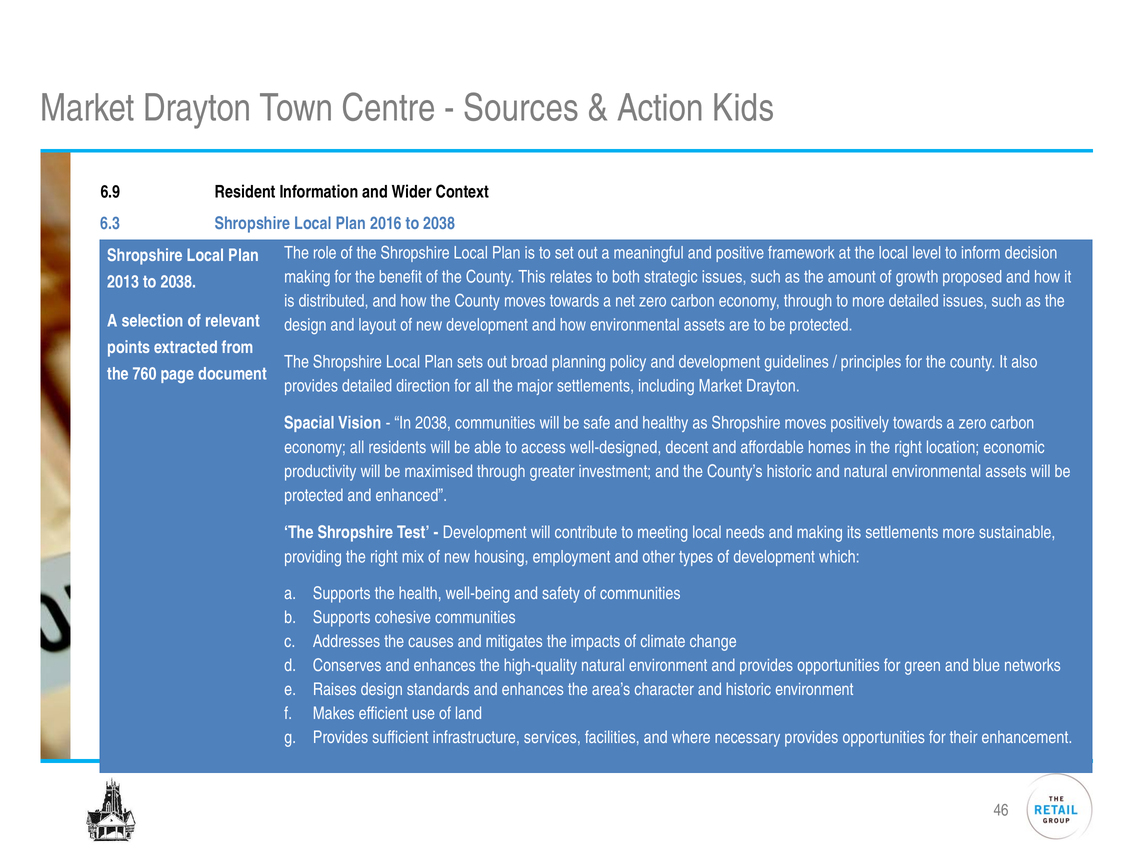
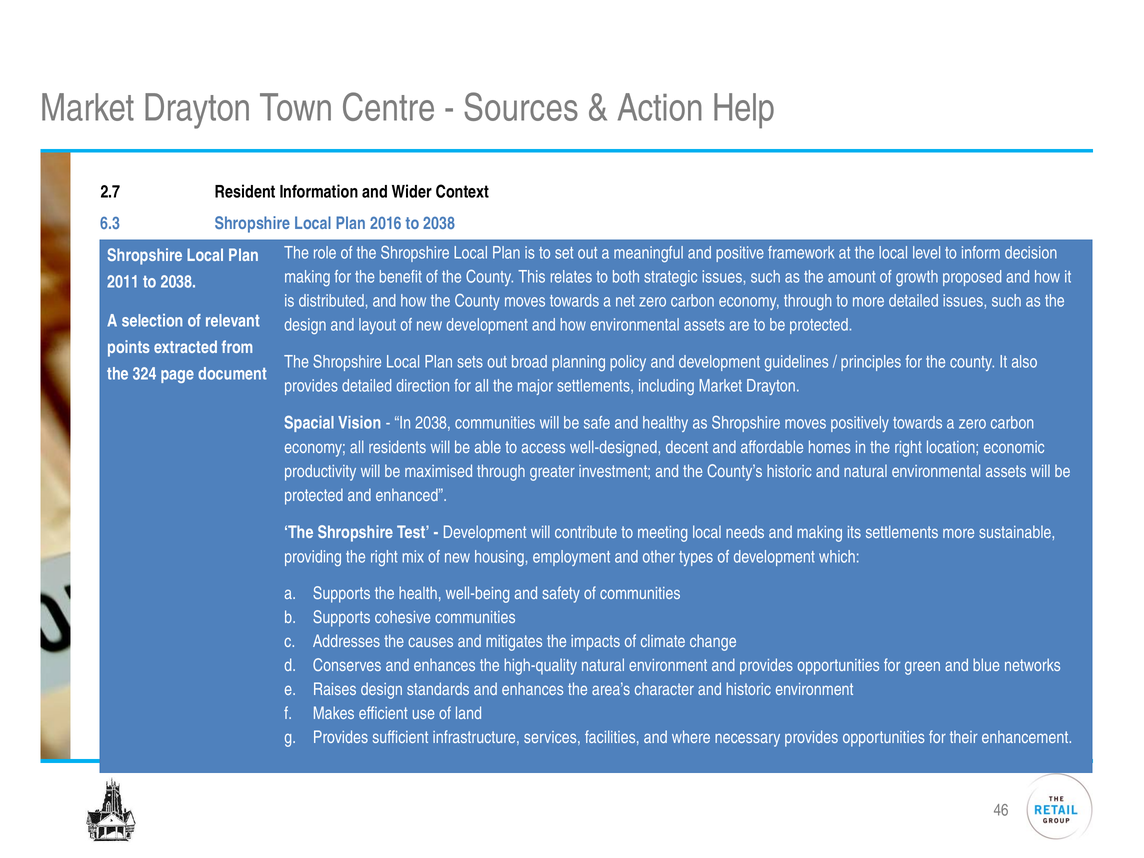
Kids: Kids -> Help (744, 108)
6.9: 6.9 -> 2.7 (110, 192)
2013: 2013 -> 2011 (123, 282)
760: 760 -> 324 (145, 374)
